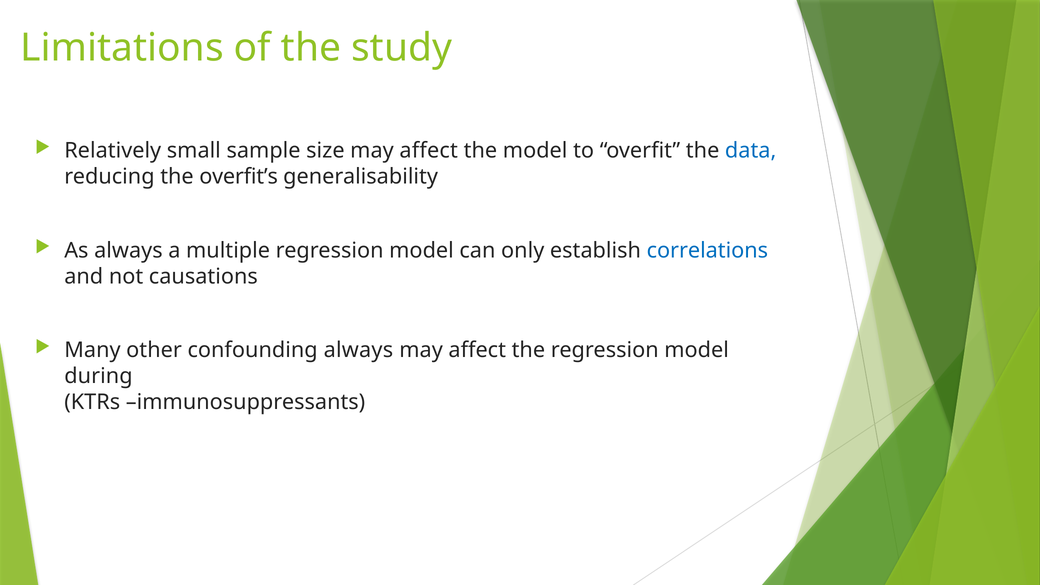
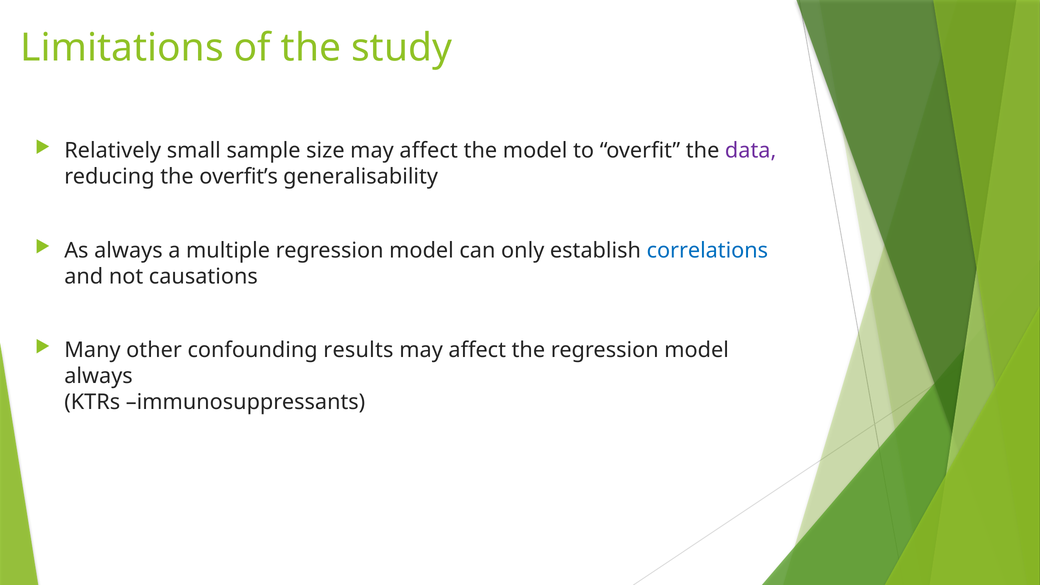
data colour: blue -> purple (751, 151)
confounding always: always -> results (358, 350)
during: during -> always (99, 376)
